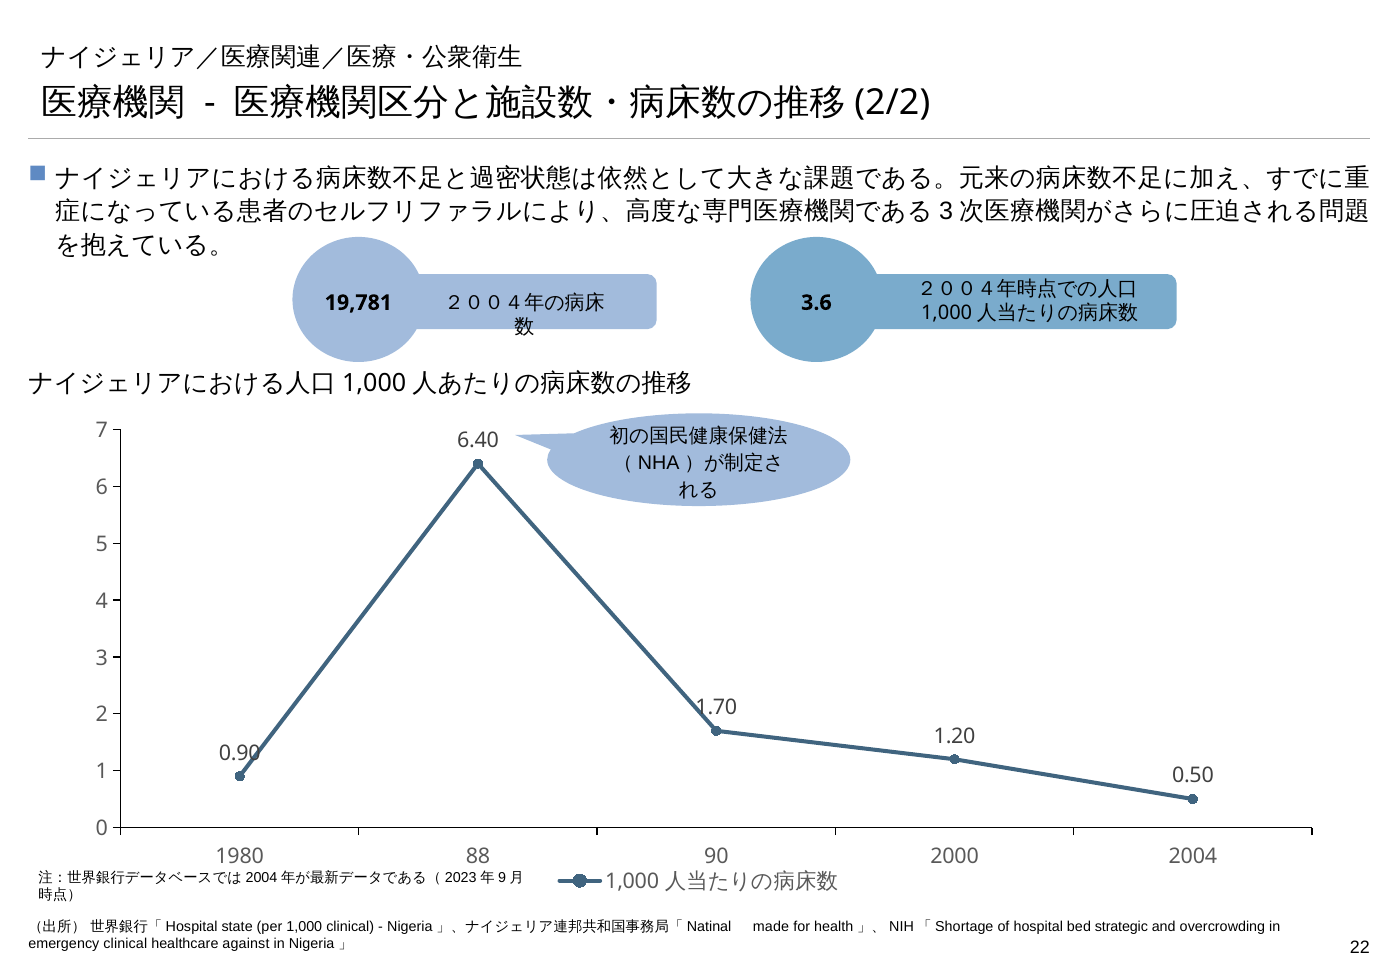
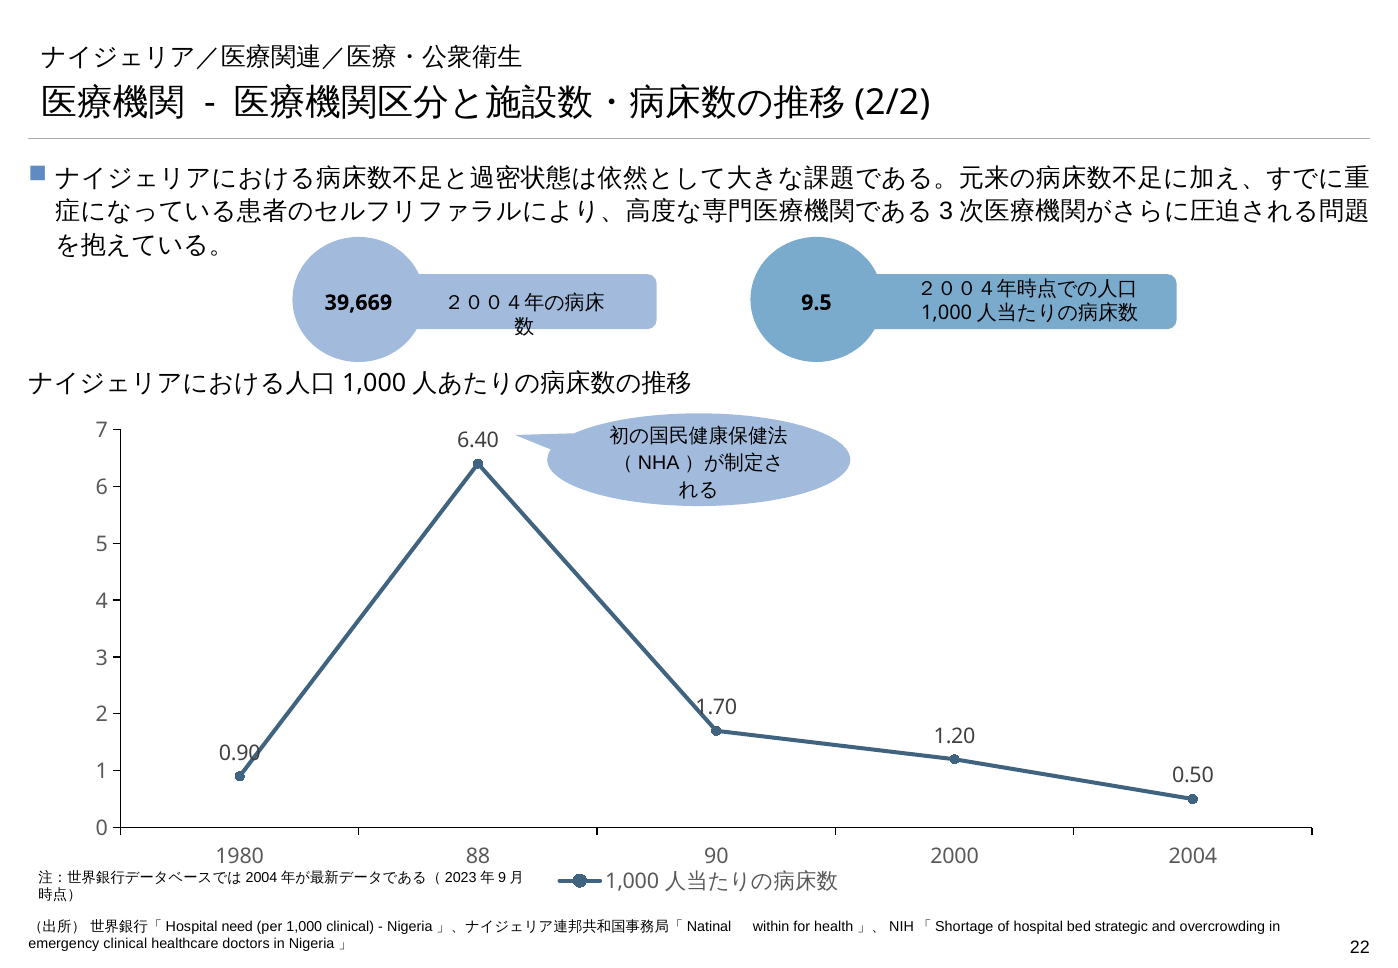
19,781: 19,781 -> 39,669 (358, 303)
3.6: 3.6 -> 9.5 (816, 303)
state: state -> need (237, 926)
made: made -> within (771, 926)
against: against -> doctors (246, 943)
